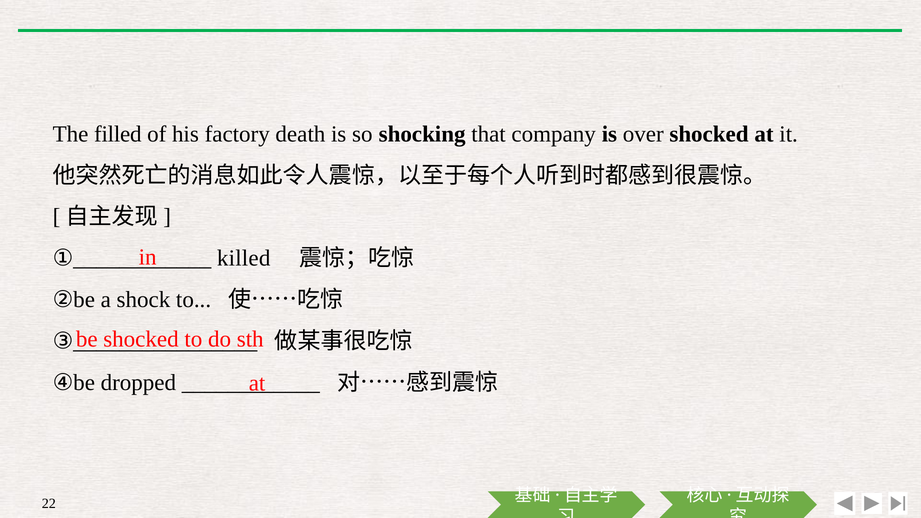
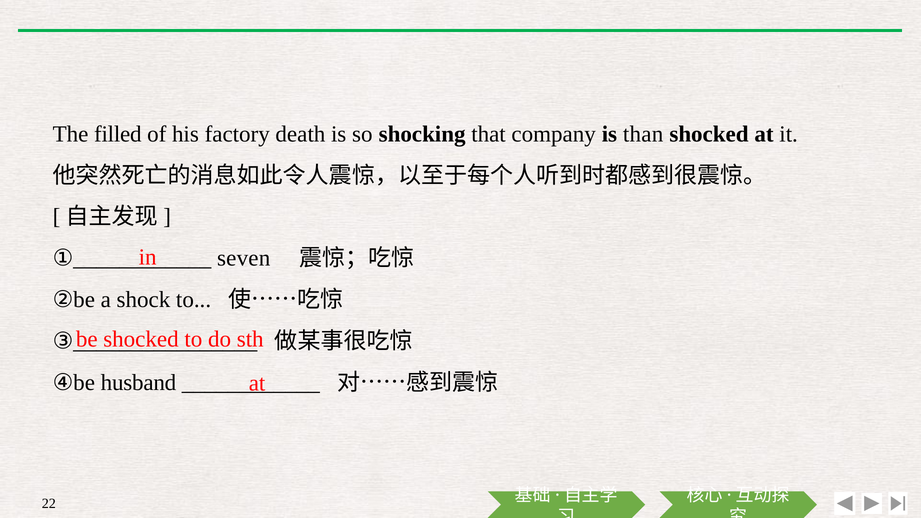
over: over -> than (643, 134)
killed: killed -> seven (244, 258)
dropped: dropped -> husband (138, 383)
